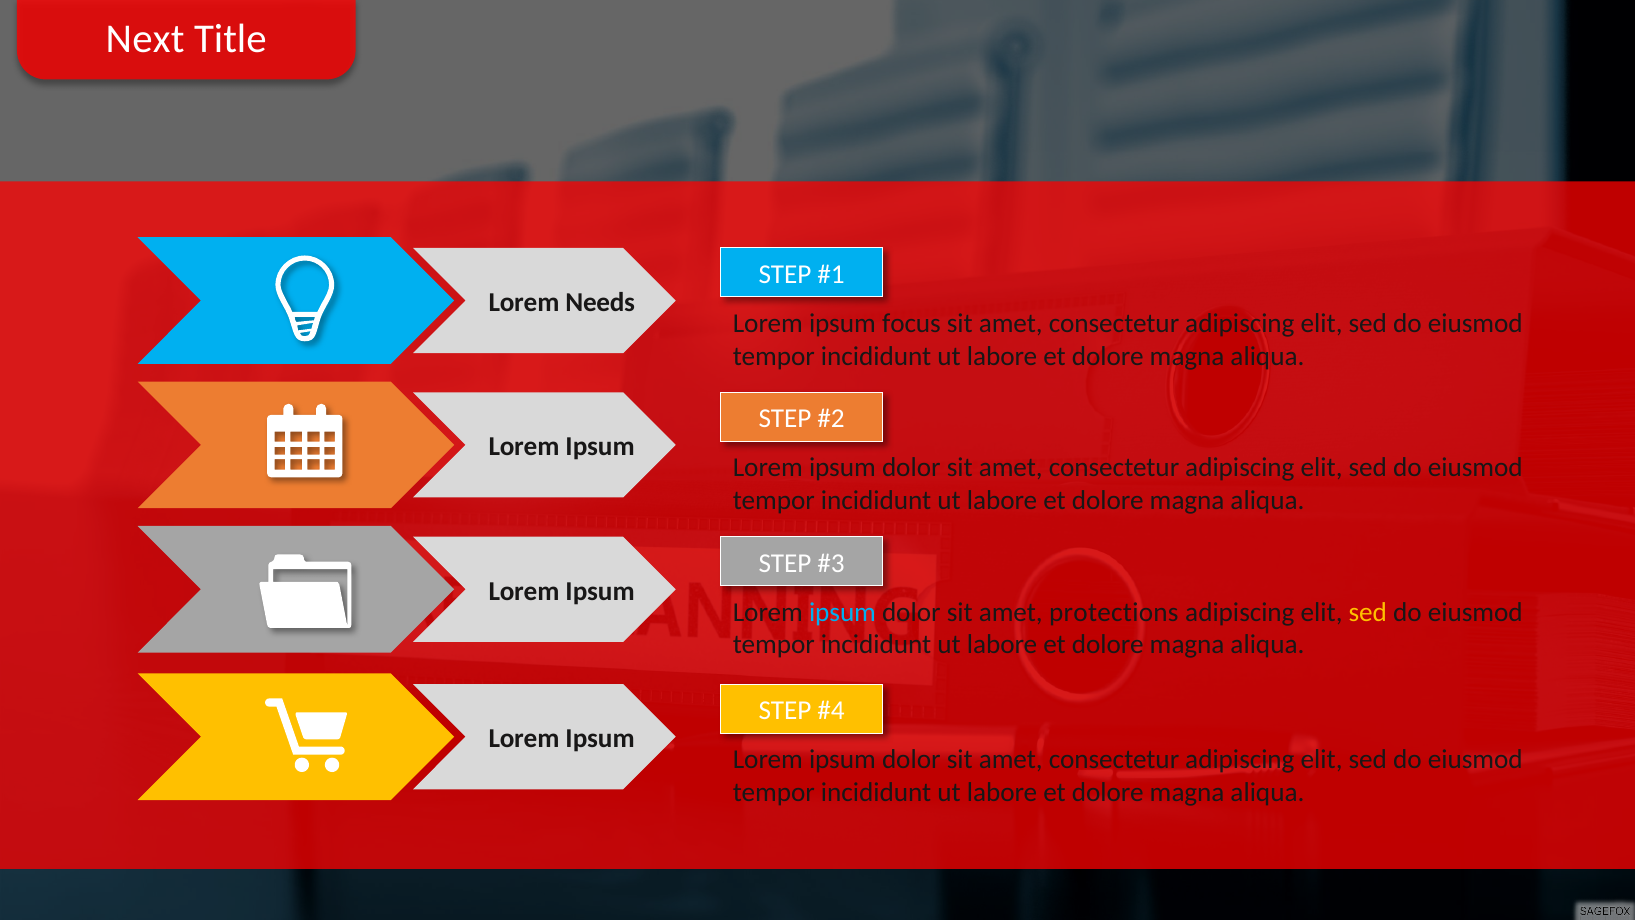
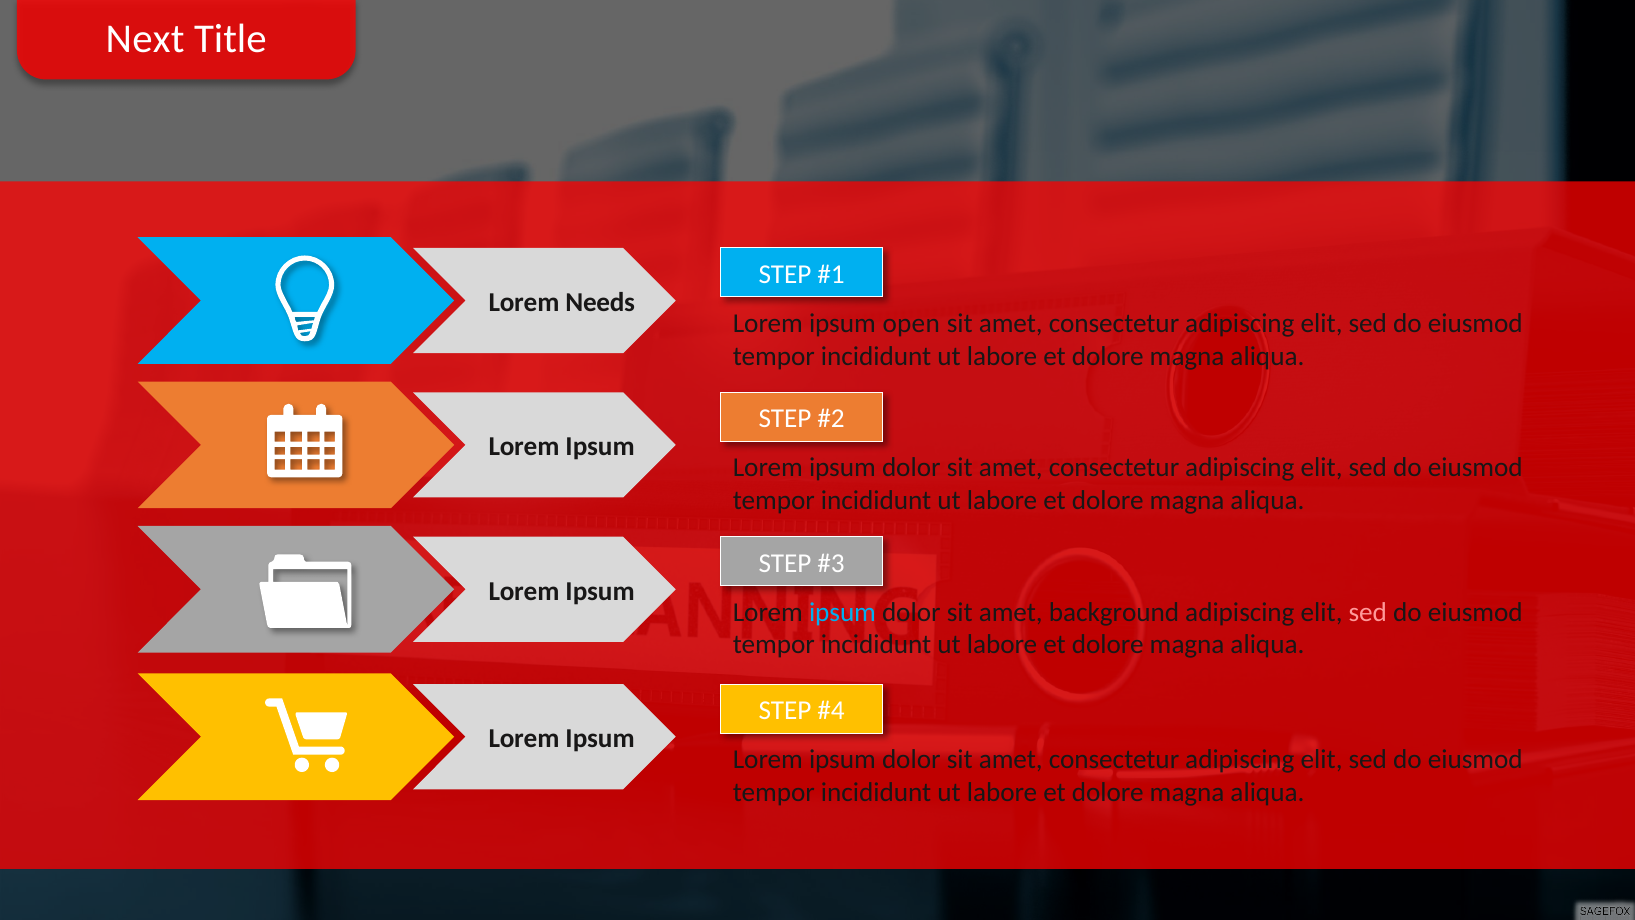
focus: focus -> open (911, 323)
protections: protections -> background (1114, 612)
sed colour: yellow -> pink (1368, 612)
